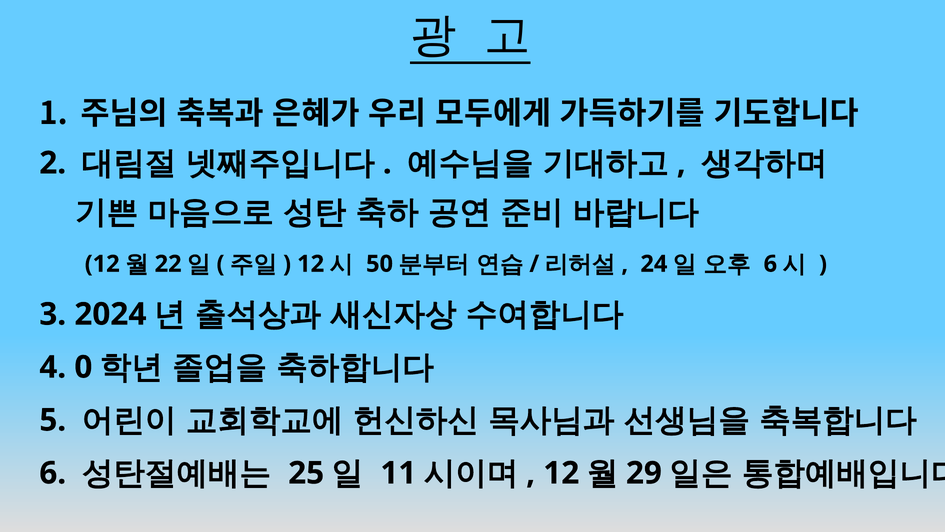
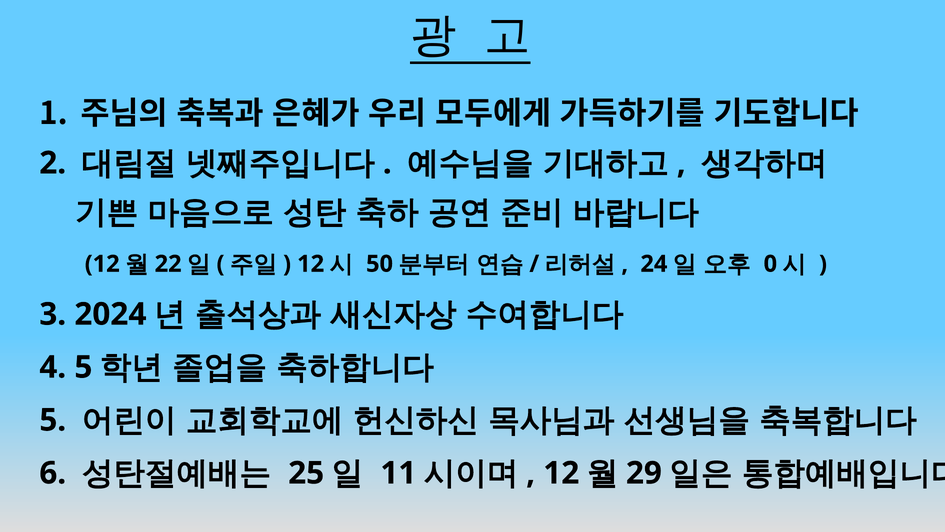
6: 6 -> 0 (770, 264)
4 0: 0 -> 5 (83, 367)
